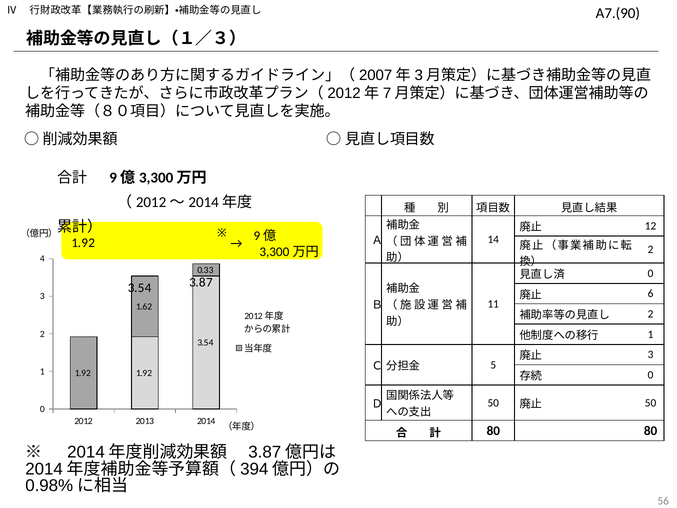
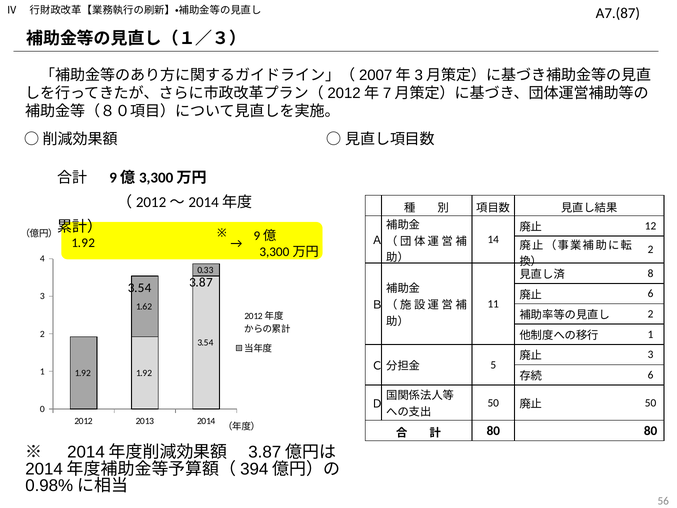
A7.(90: A7.(90 -> A7.(87 (618, 13)
0: 0 -> 8 (651, 273)
0: 0 -> 6 (651, 375)
